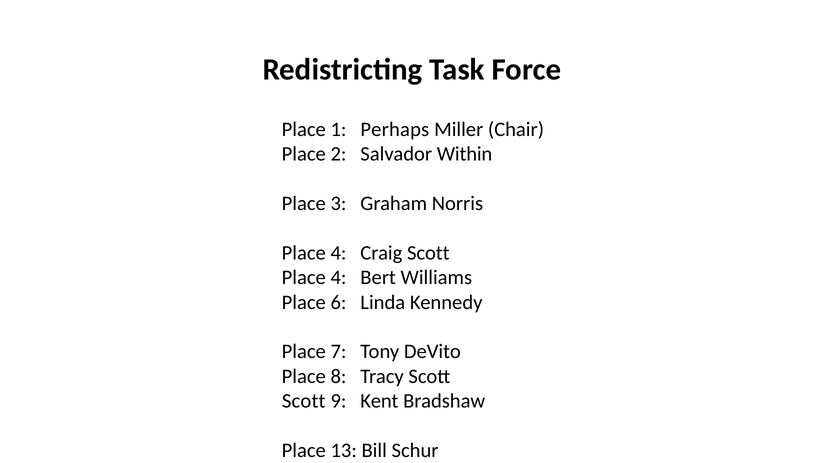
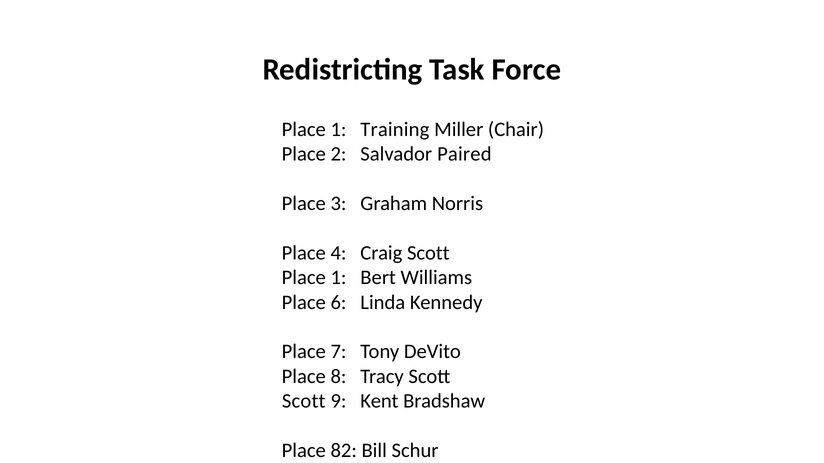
Perhaps: Perhaps -> Training (395, 130)
Within: Within -> Paired (464, 154)
4: 4 -> 1 (338, 278)
13: 13 -> 82 (344, 451)
